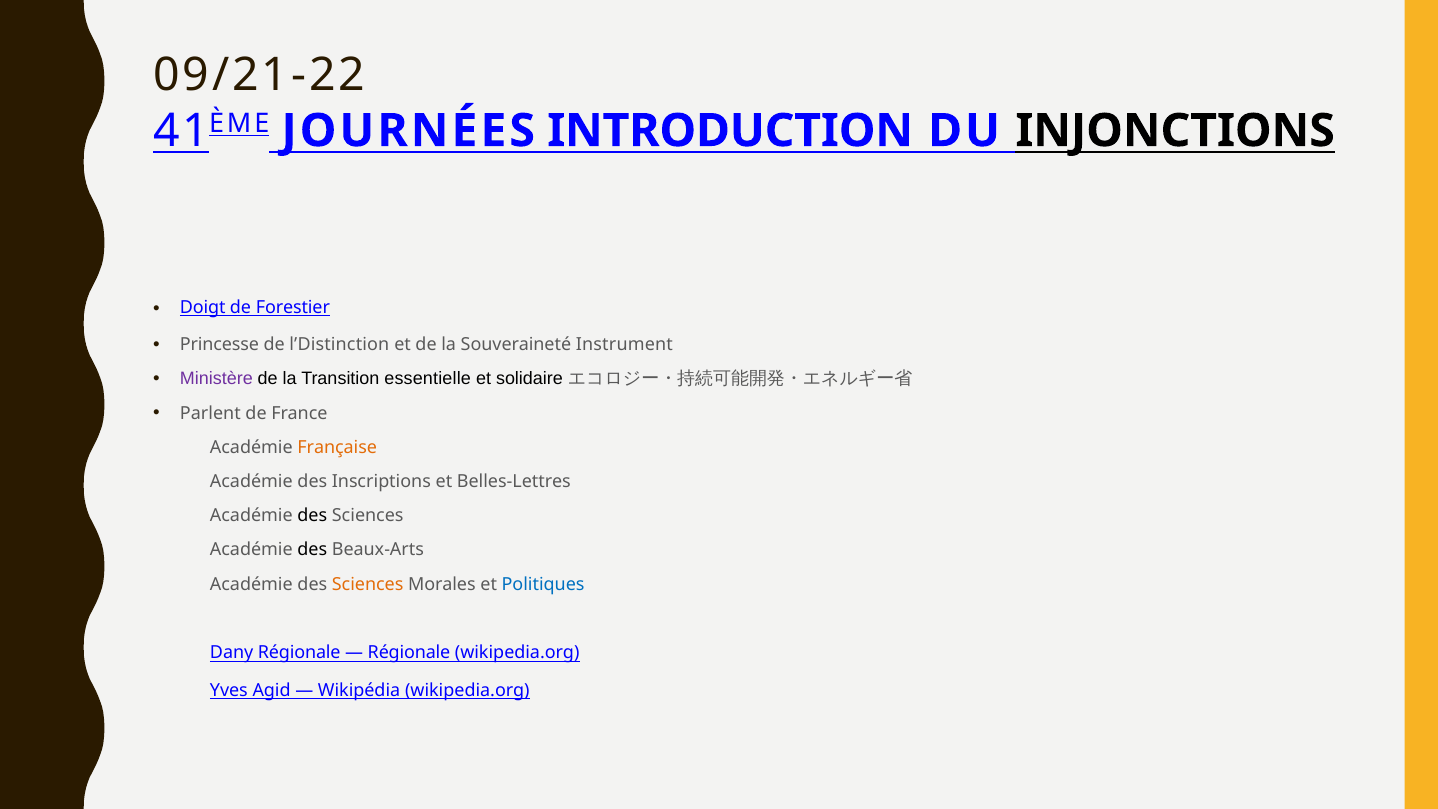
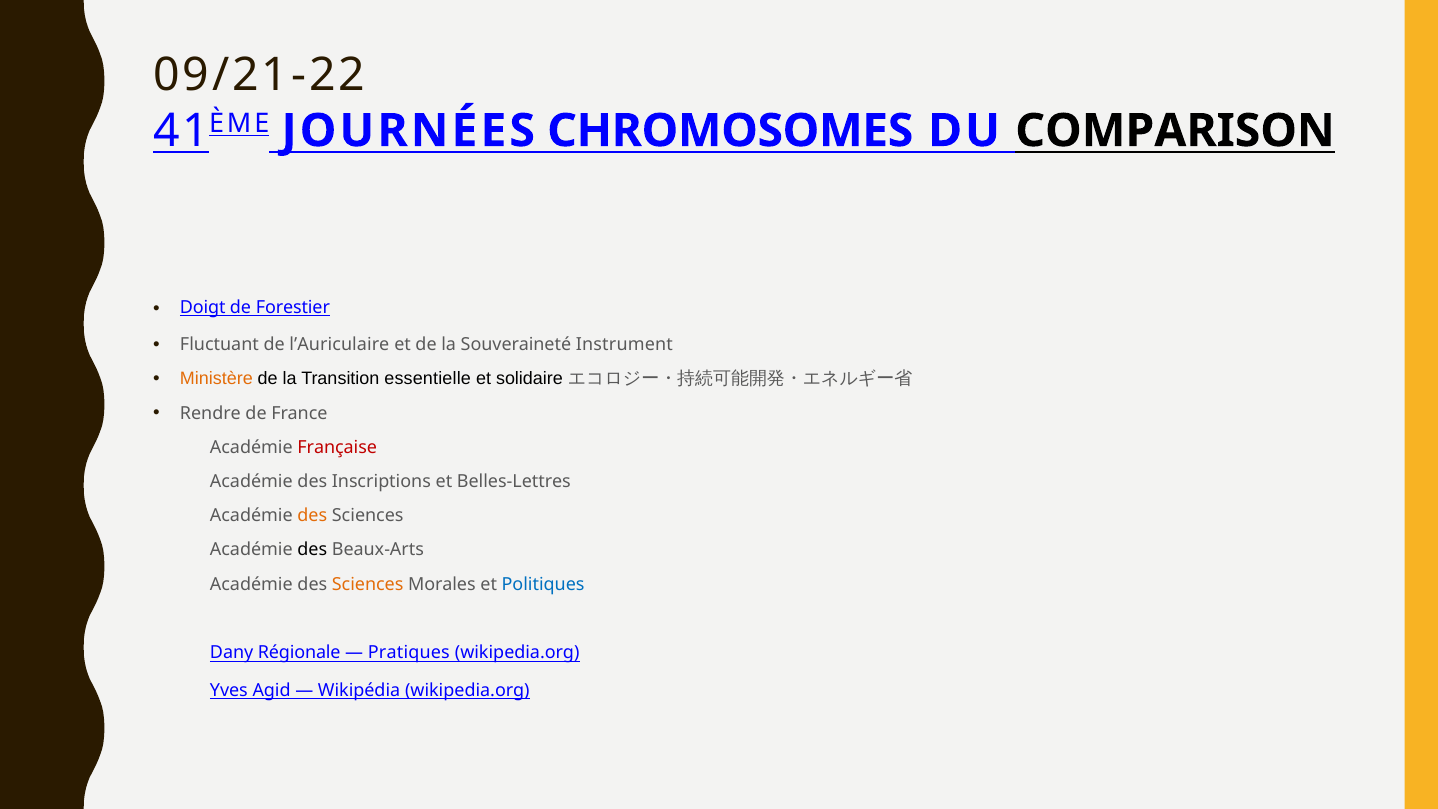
INTRODUCTION: INTRODUCTION -> CHROMOSOMES (730, 131)
INJONCTIONS: INJONCTIONS -> COMPARISON (1175, 131)
Princesse: Princesse -> Fluctuant (219, 345)
l’Distinction: l’Distinction -> l’Auriculaire (339, 345)
Ministère colour: purple -> orange (216, 379)
Parlent: Parlent -> Rendre (210, 413)
Française colour: orange -> red (337, 447)
des colour: black -> orange (312, 516)
Régionale: Régionale -> Pratiques (409, 653)
